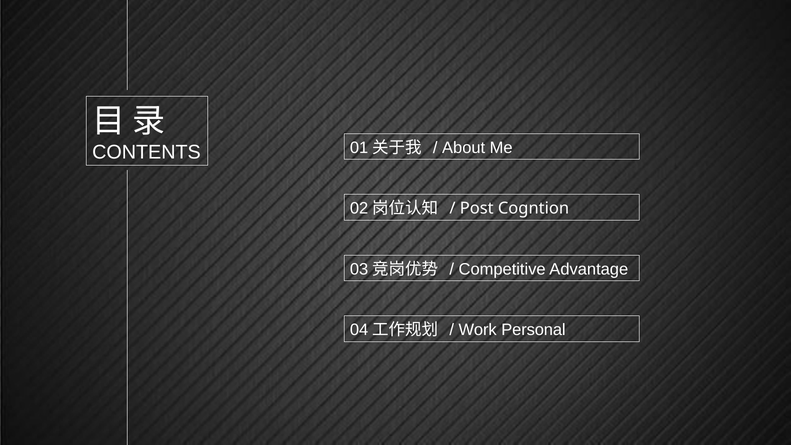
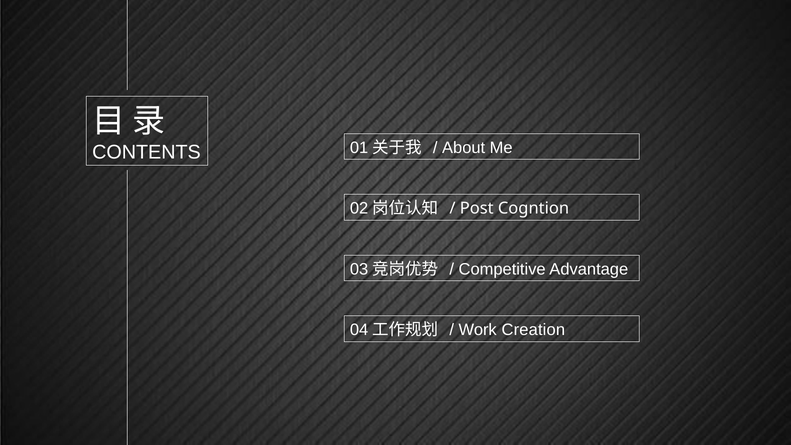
Personal: Personal -> Creation (533, 330)
